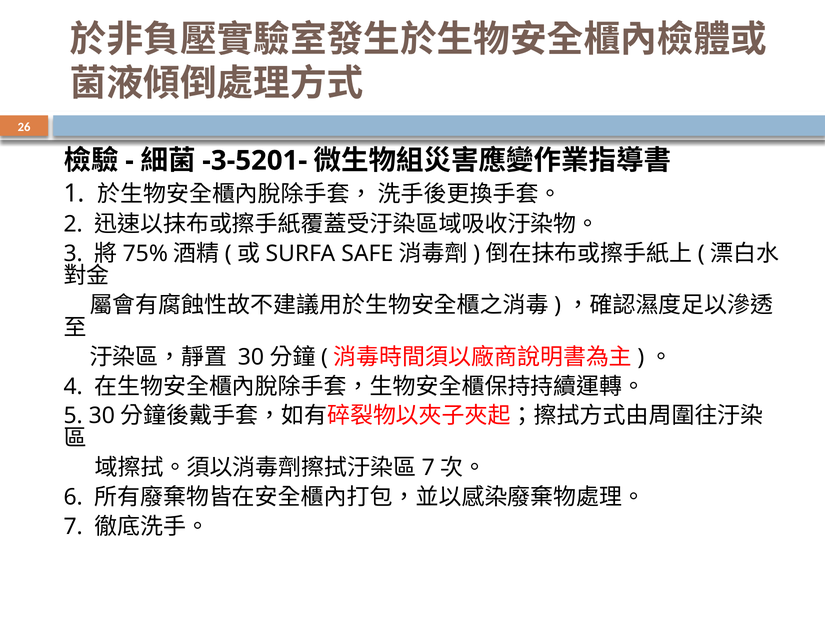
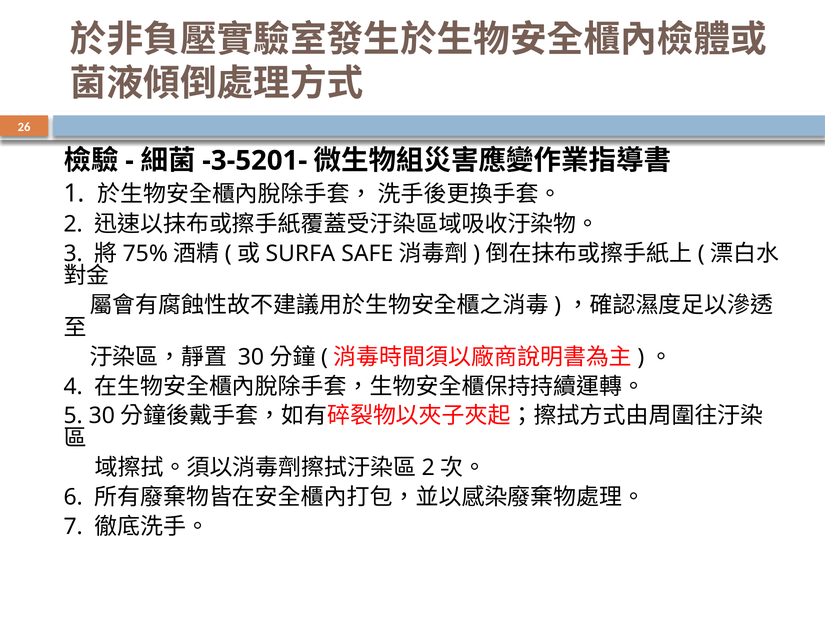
7: 7 -> 2 (428, 468)
